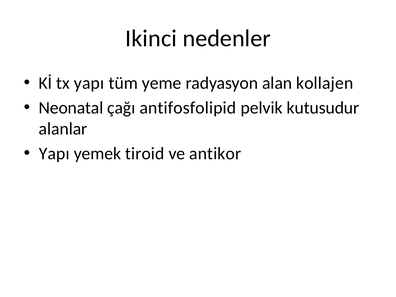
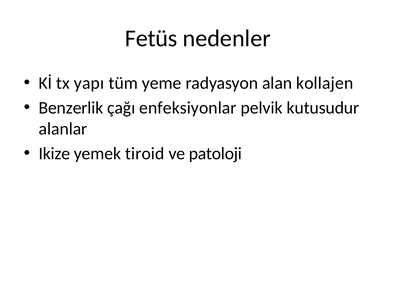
Ikinci: Ikinci -> Fetüs (151, 38)
Neonatal: Neonatal -> Benzerlik (71, 108)
antifosfolipid: antifosfolipid -> enfeksiyonlar (188, 108)
Yapı: Yapı -> Ikize (54, 153)
antikor: antikor -> patoloji (215, 153)
